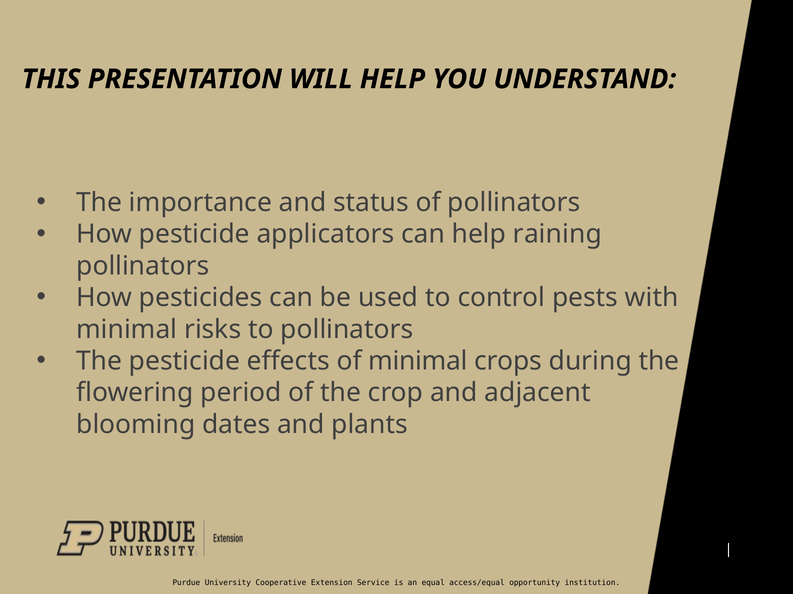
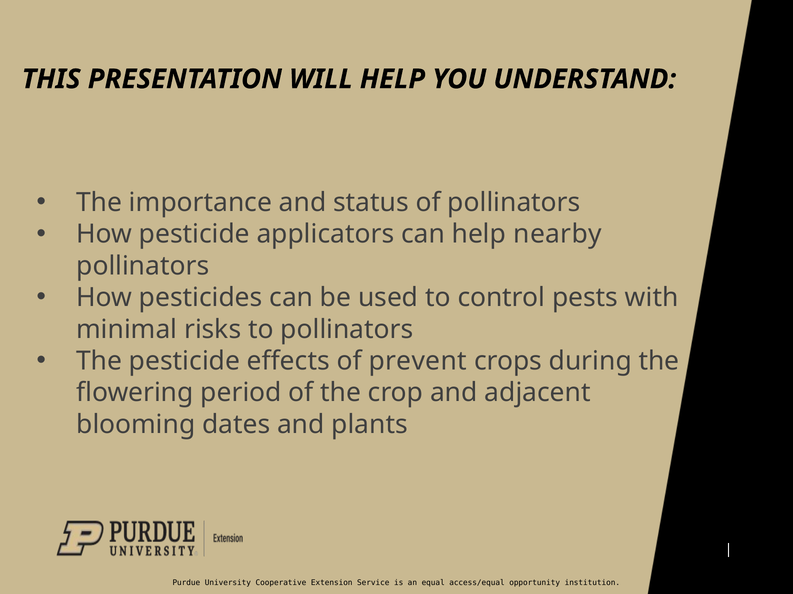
raining: raining -> nearby (557, 235)
of minimal: minimal -> prevent (418, 361)
